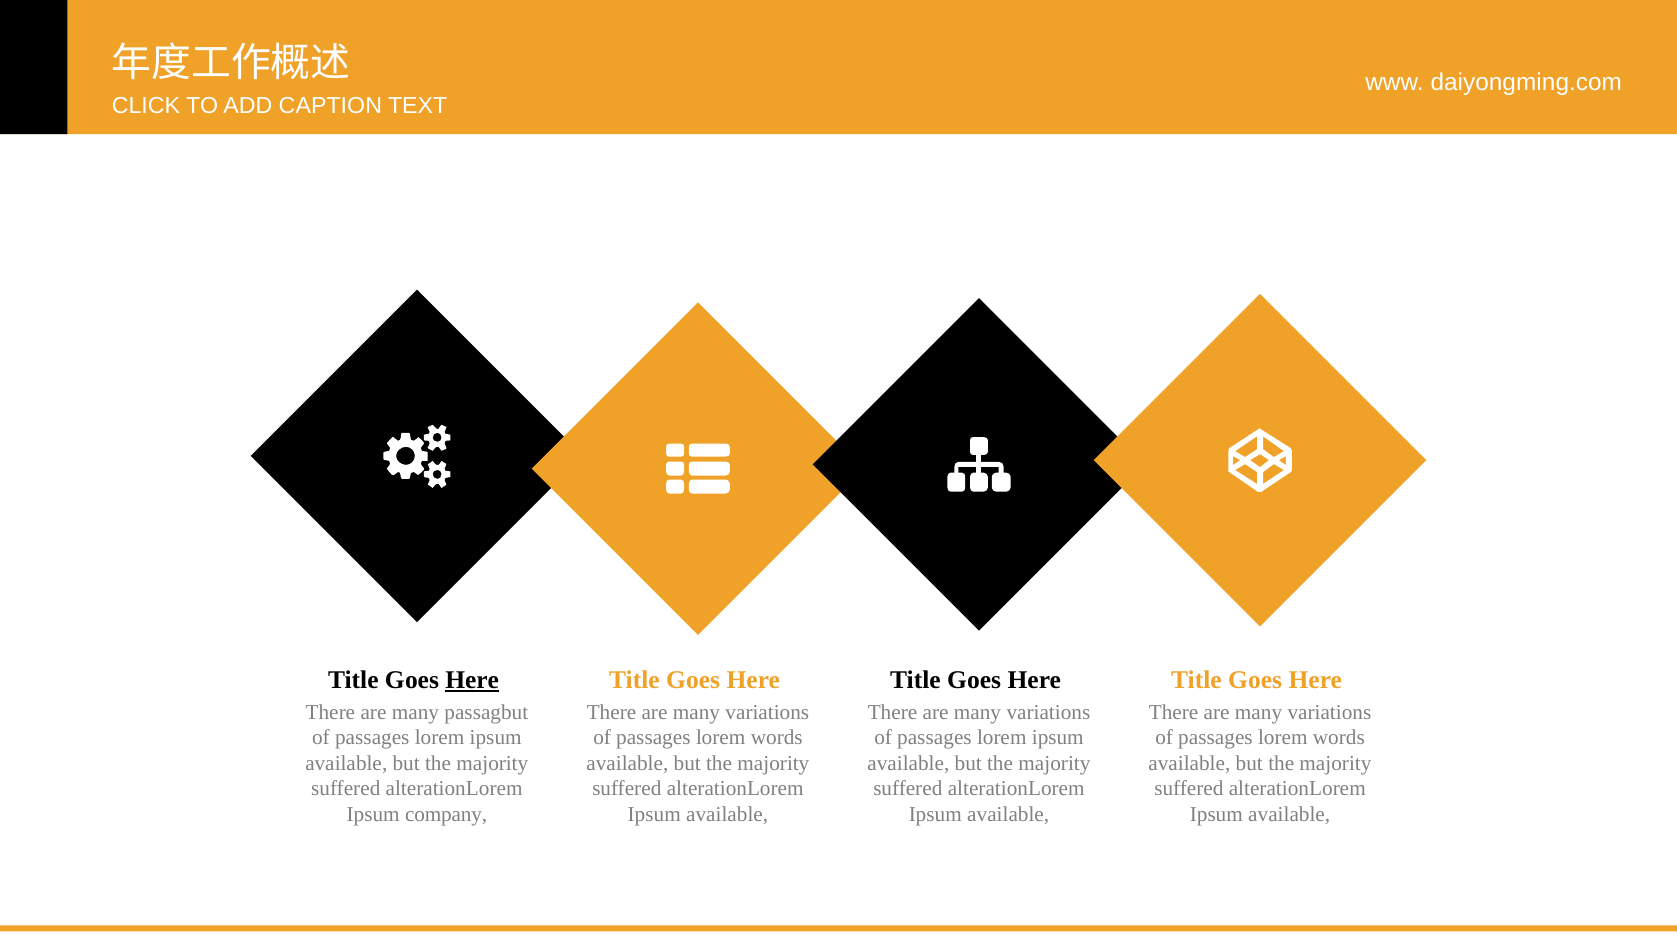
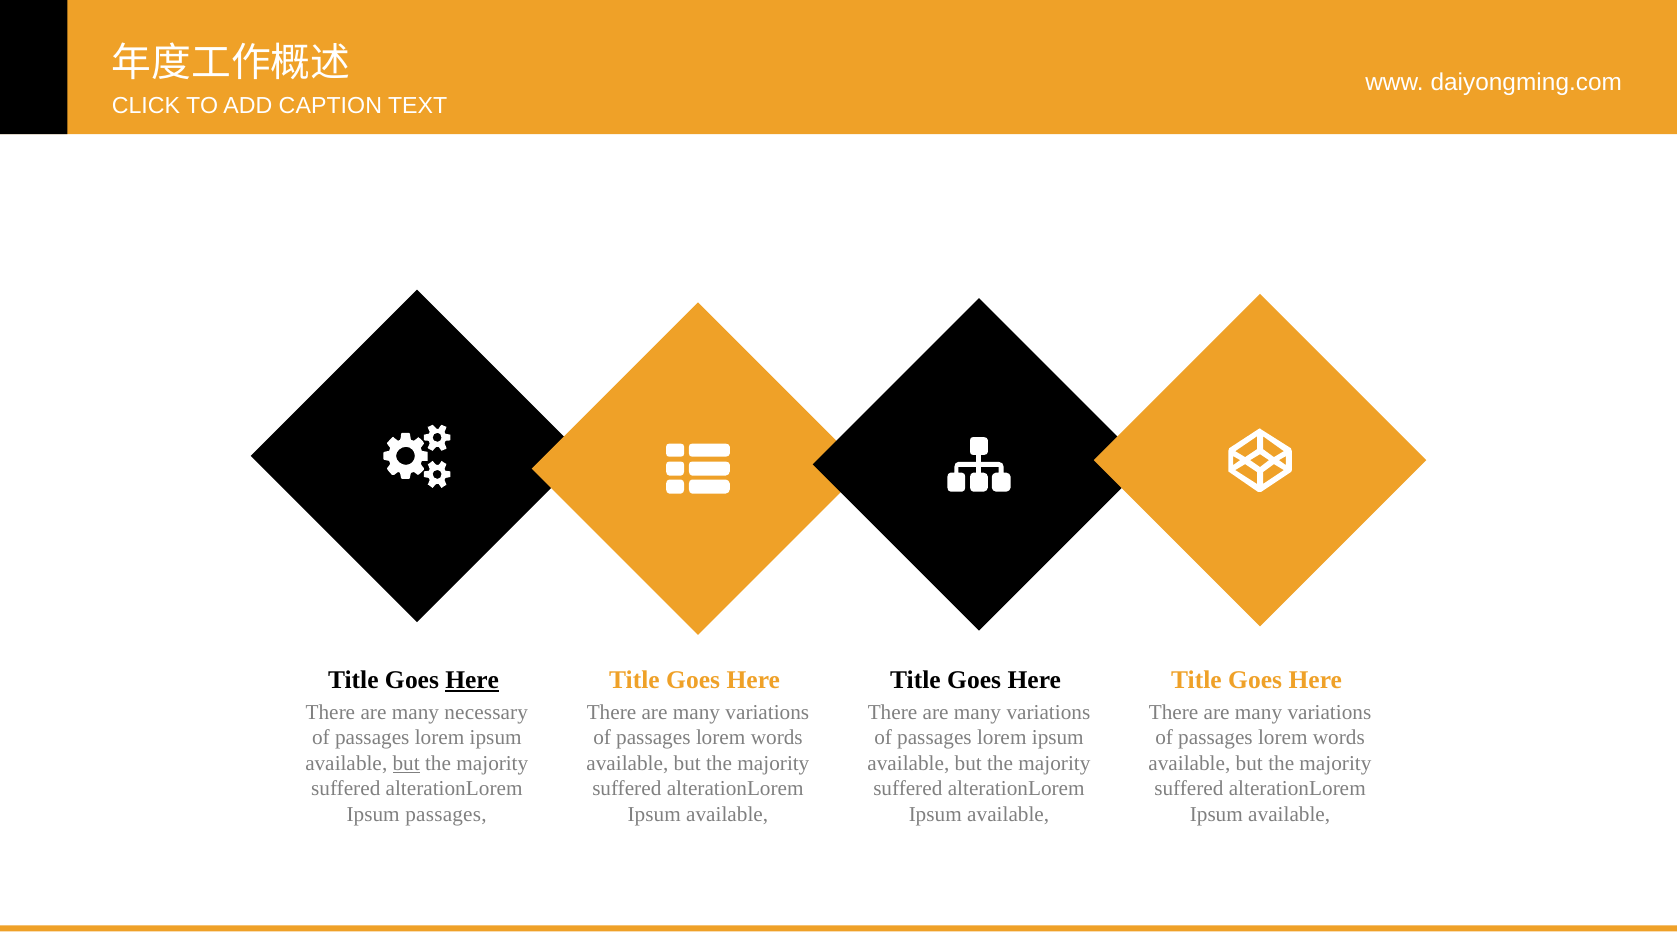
passagbut: passagbut -> necessary (486, 712)
but underline: none -> present (406, 763)
Ipsum company: company -> passages (446, 814)
